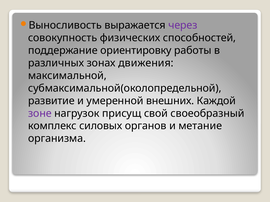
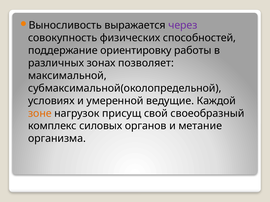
движения: движения -> позволяет (146, 63)
развитие: развитие -> условиях (51, 101)
внешних: внешних -> ведущие (170, 101)
зоне colour: purple -> orange (40, 114)
